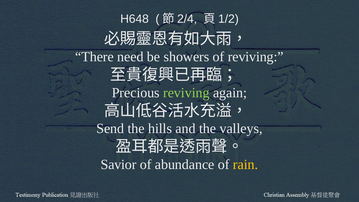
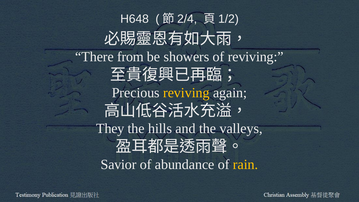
need: need -> from (130, 57)
reviving colour: light green -> yellow (186, 93)
Send: Send -> They (110, 129)
